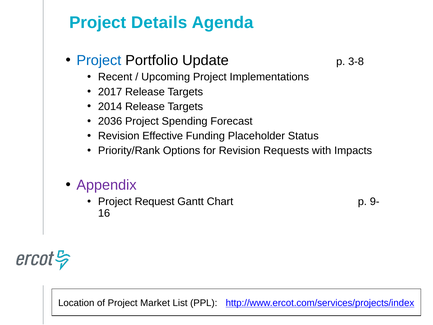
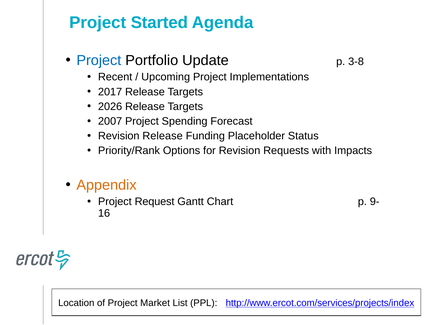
Details: Details -> Started (159, 23)
2014: 2014 -> 2026 (110, 106)
2036: 2036 -> 2007 (110, 121)
Revision Effective: Effective -> Release (163, 136)
Appendix colour: purple -> orange (106, 185)
